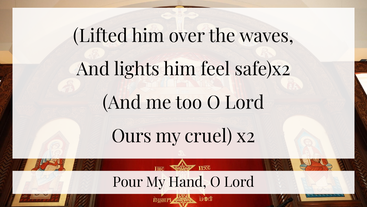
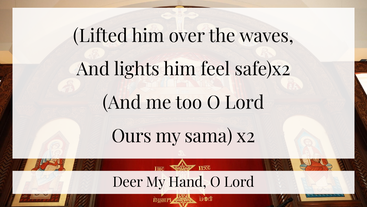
cruel: cruel -> sama (208, 136)
Pour: Pour -> Deer (128, 182)
